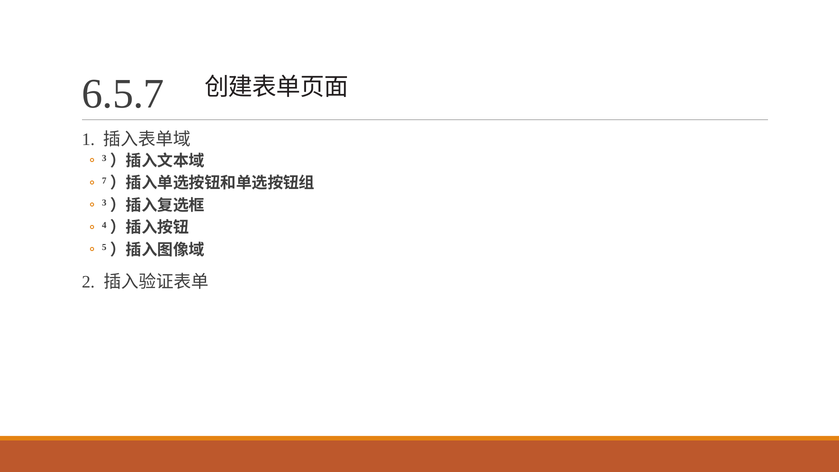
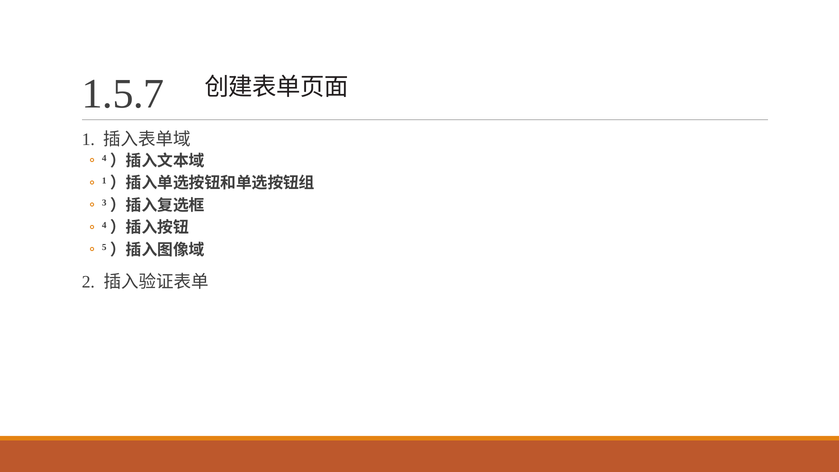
6.5.7: 6.5.7 -> 1.5.7 (123, 94)
3: 3 -> 4 (104, 158)
7: 7 -> 1 (104, 181)
